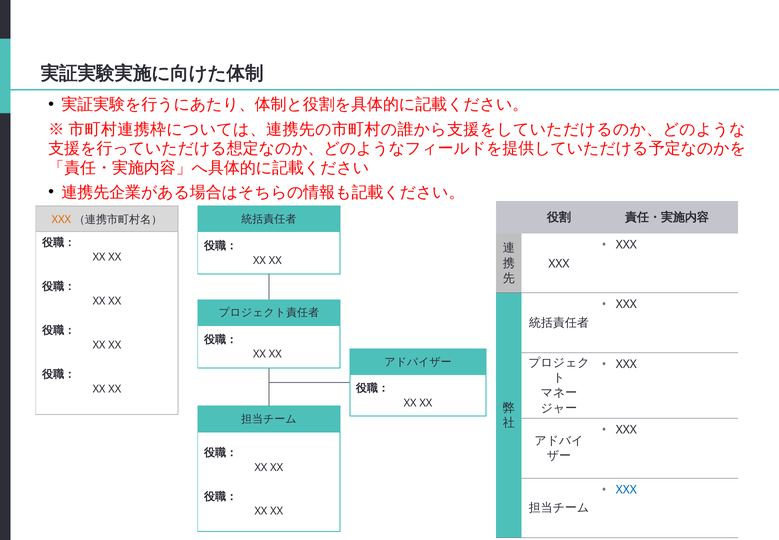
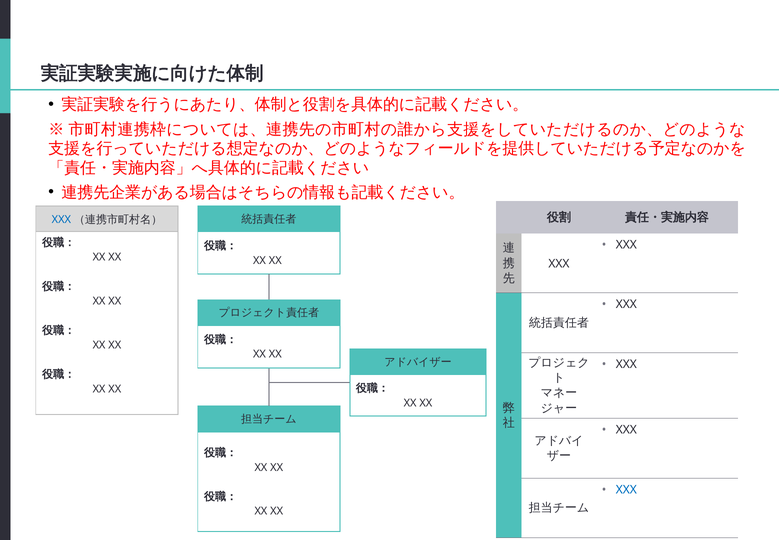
XXX colour: orange -> blue (61, 219)
